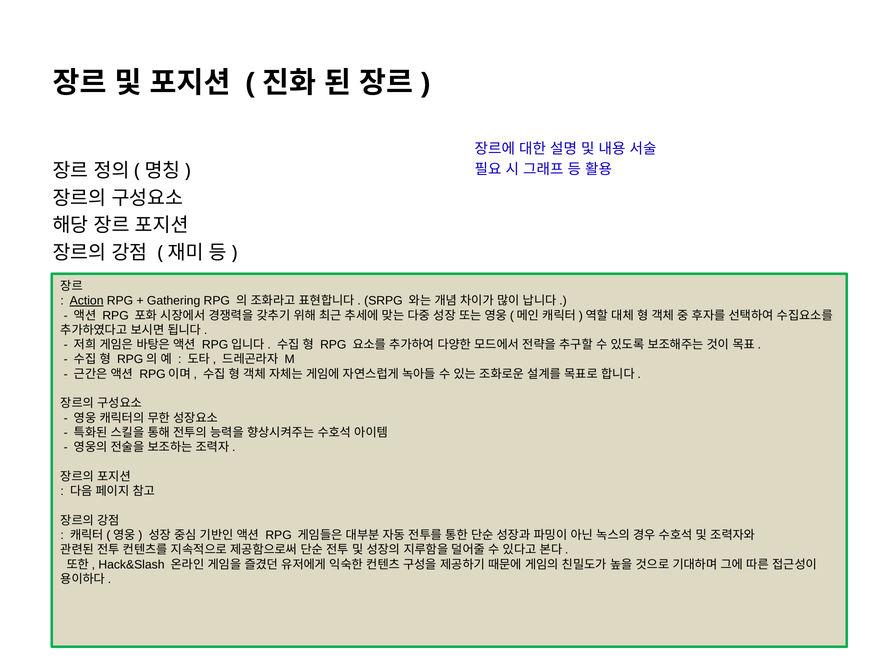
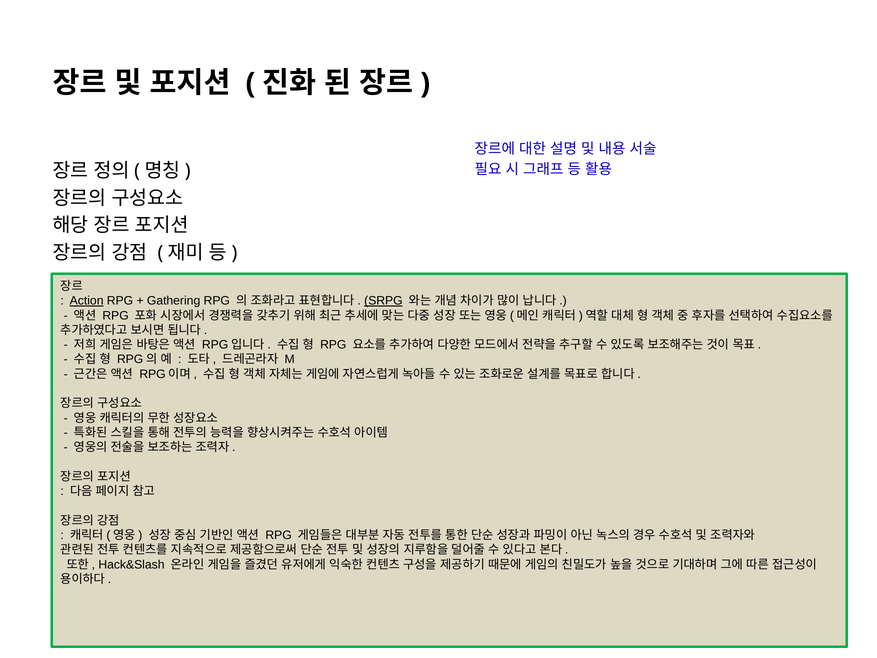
SRPG underline: none -> present (383, 301)
